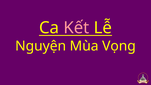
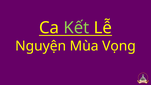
Kết colour: pink -> light green (76, 28)
